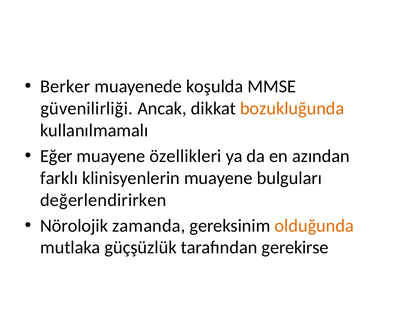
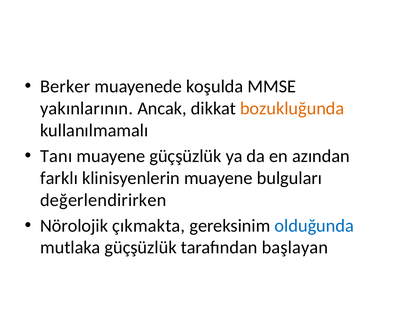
güvenilirliği: güvenilirliği -> yakınlarının (87, 108)
Eğer: Eğer -> Tanı (56, 156)
muayene özellikleri: özellikleri -> güçşüzlük (185, 156)
zamanda: zamanda -> çıkmakta (149, 226)
olduğunda colour: orange -> blue (314, 226)
gerekirse: gerekirse -> başlayan (295, 248)
